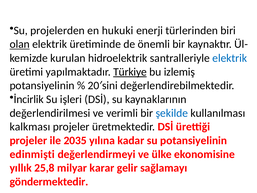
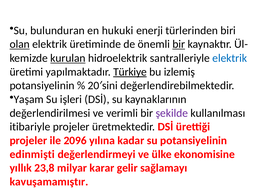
projelerden: projelerden -> bulunduran (58, 30)
bir underline: none -> present (179, 44)
kurulan underline: none -> present (68, 58)
İncirlik: İncirlik -> Yaşam (29, 99)
şekilde colour: blue -> purple (172, 113)
kalkması: kalkması -> itibariyle (30, 127)
2035: 2035 -> 2096 (75, 140)
25,8: 25,8 -> 23,8 (44, 168)
göndermektedir: göndermektedir -> kavuşamamıştır (49, 181)
